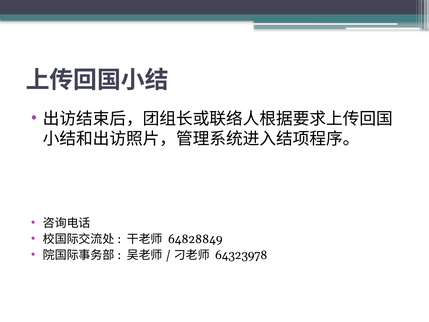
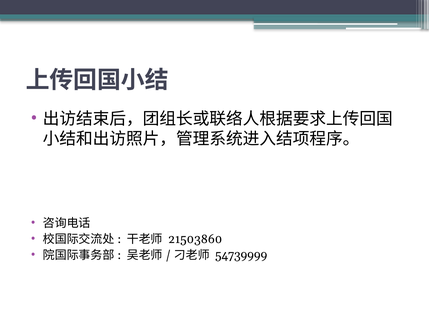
64828849: 64828849 -> 21503860 (195, 239)
64323978: 64323978 -> 54739999 (241, 255)
